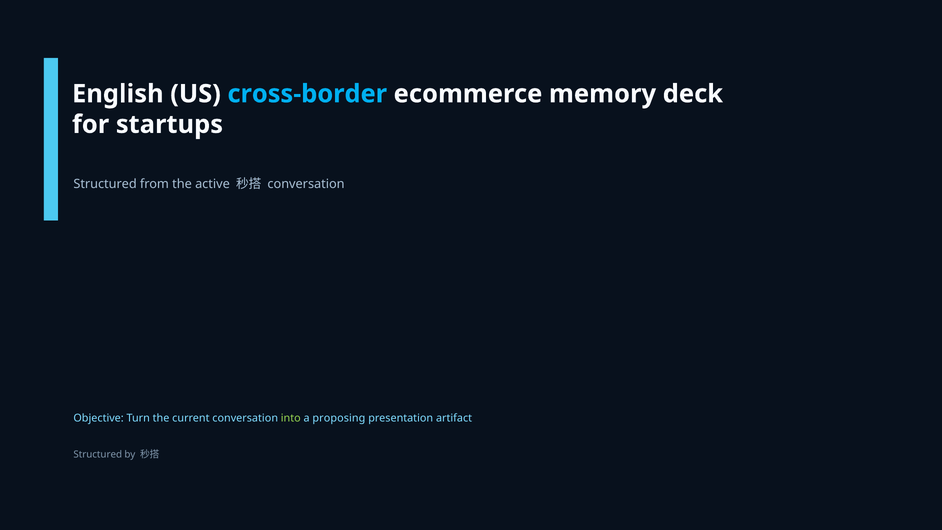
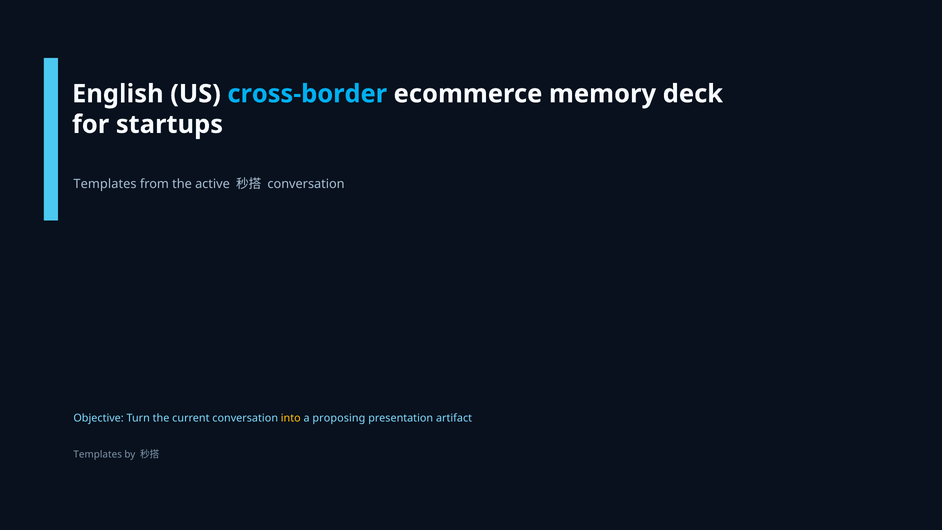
Structured: Structured -> Templates (105, 184)
into colour: light green -> yellow (291, 418)
Structured: Structured -> Templates (98, 454)
